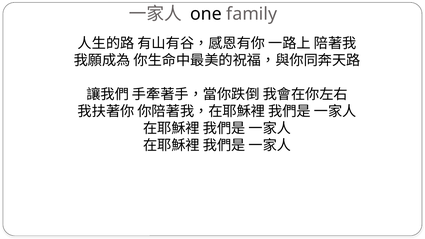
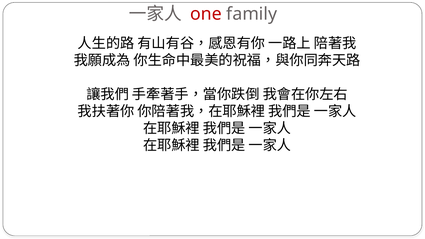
one colour: black -> red (206, 14)
